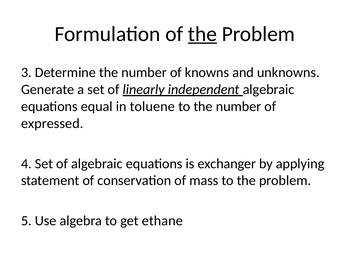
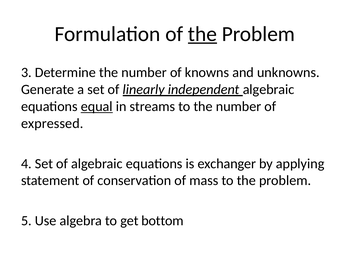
equal underline: none -> present (97, 106)
toluene: toluene -> streams (152, 106)
ethane: ethane -> bottom (163, 220)
